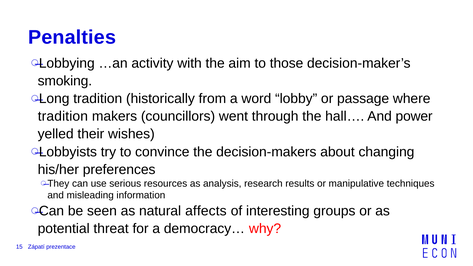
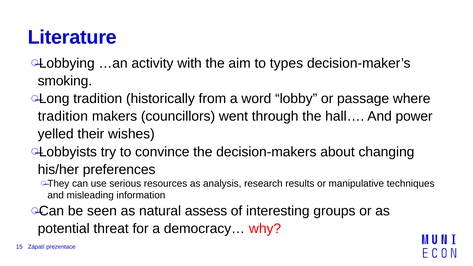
Penalties: Penalties -> Literature (72, 37)
those: those -> types (286, 63)
affects: affects -> assess (206, 211)
